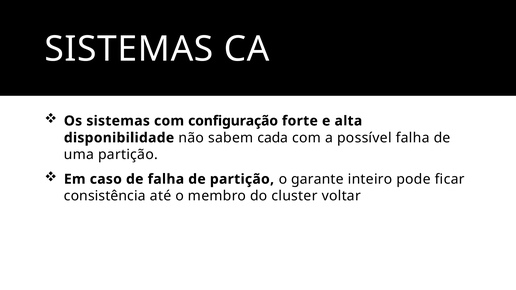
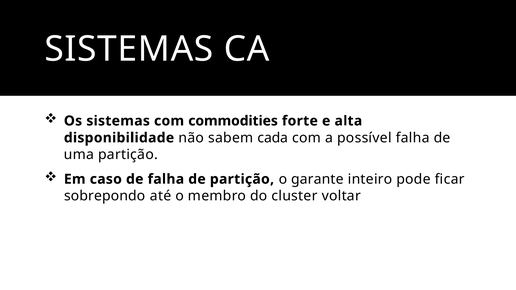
configuração: configuração -> commodities (233, 121)
consistência: consistência -> sobrepondo (105, 196)
